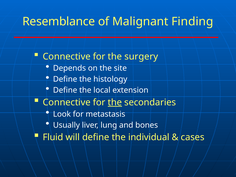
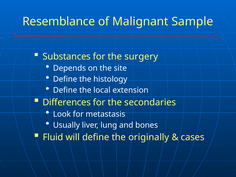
Finding: Finding -> Sample (192, 21)
Connective: Connective -> Substances (67, 57)
Connective: Connective -> Differences (67, 102)
the underline: present -> none (115, 102)
individual: individual -> originally (149, 137)
